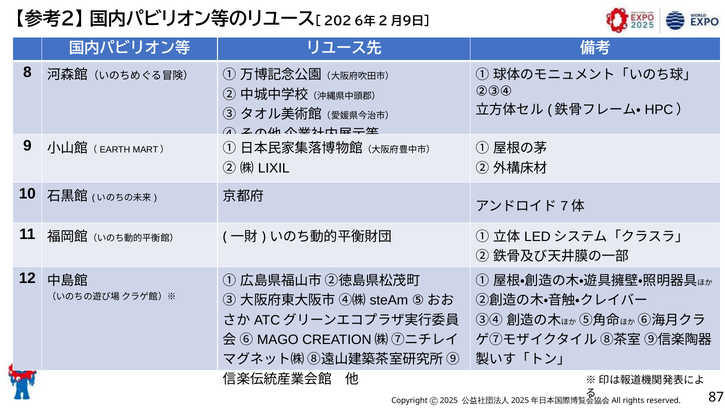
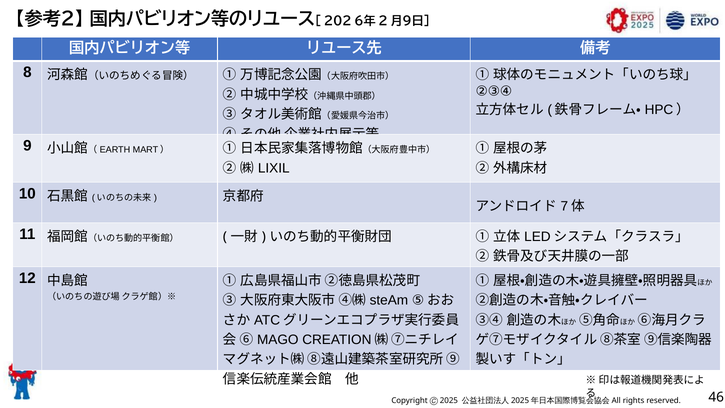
87: 87 -> 46 (716, 397)
